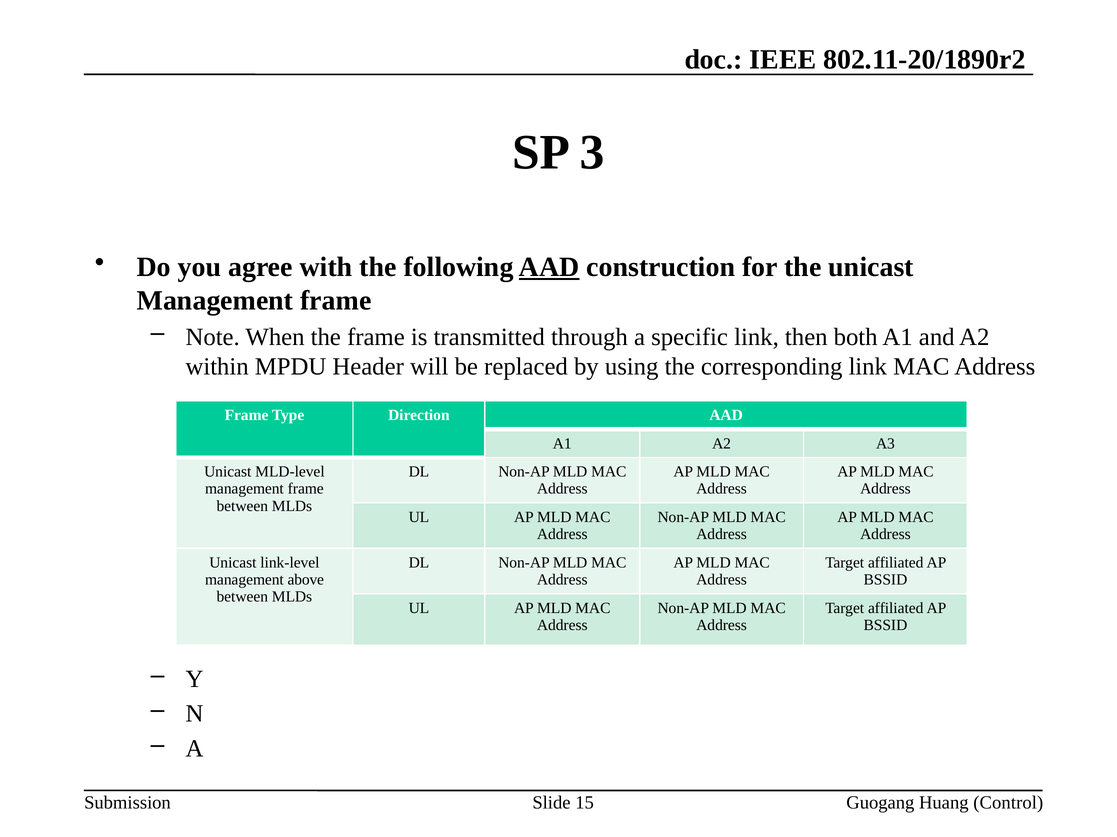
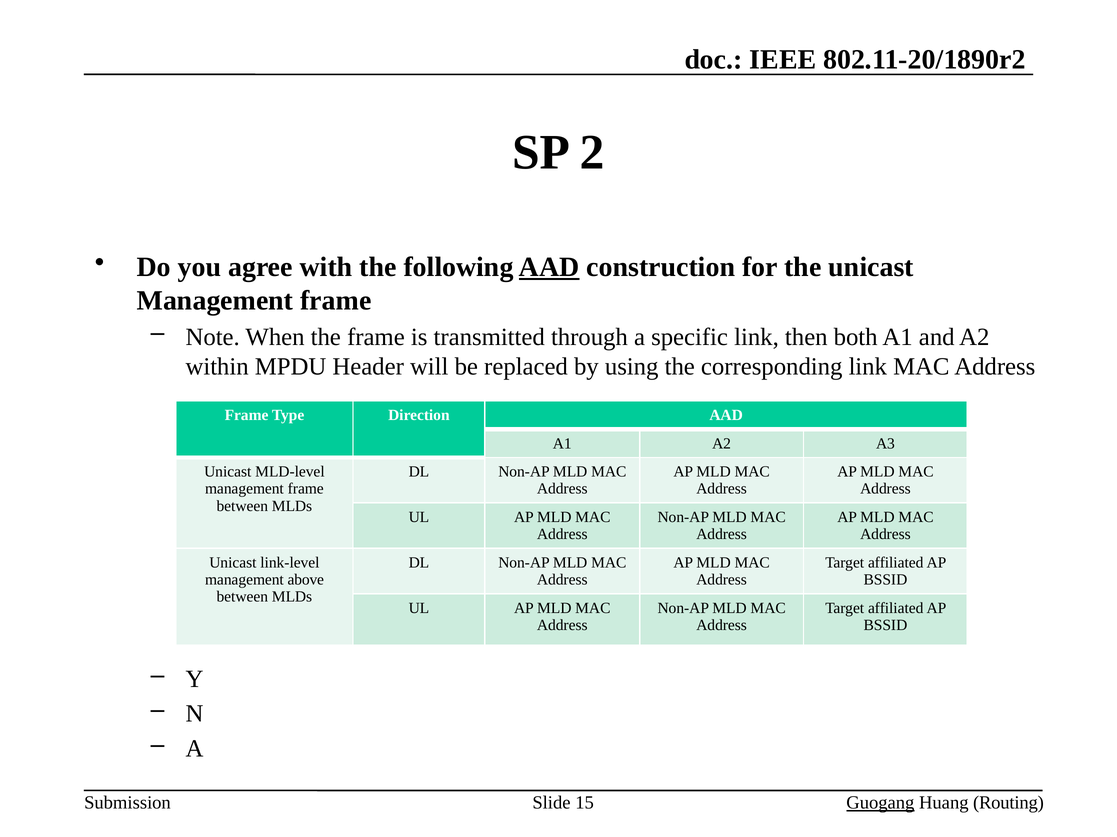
3: 3 -> 2 (592, 152)
Guogang underline: none -> present (880, 803)
Control: Control -> Routing (1008, 803)
